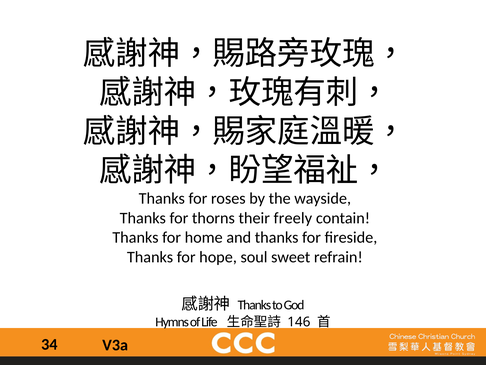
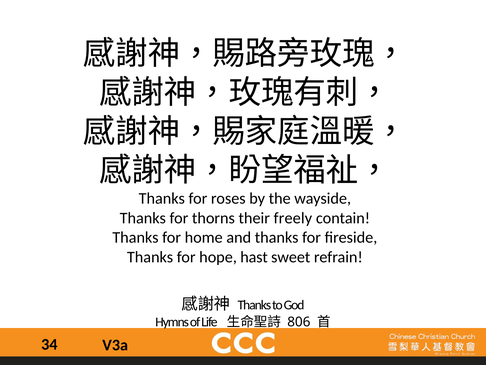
soul: soul -> hast (254, 257)
146: 146 -> 806 (299, 322)
